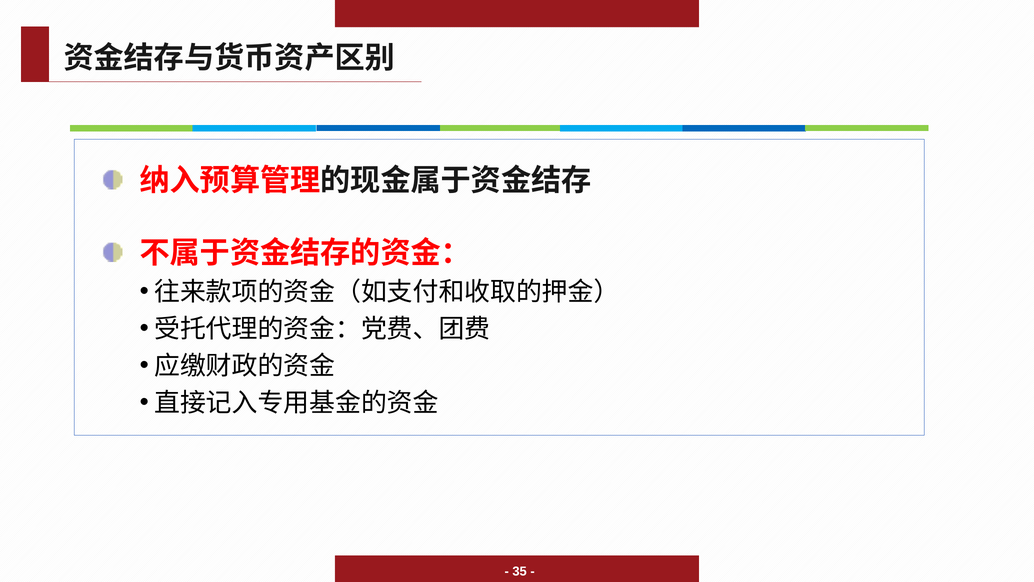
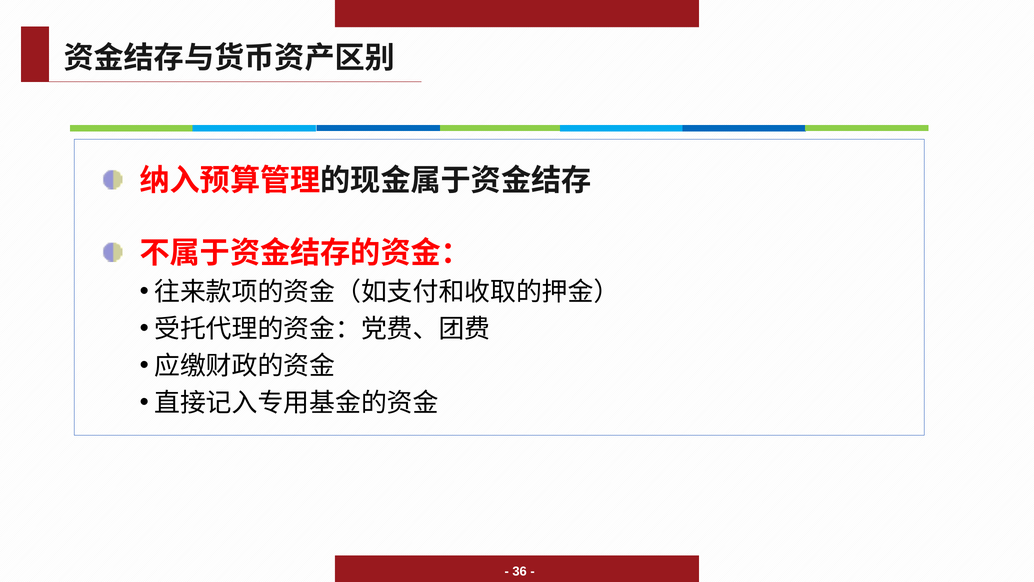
35: 35 -> 36 (520, 571)
